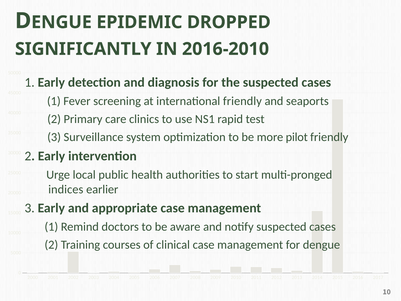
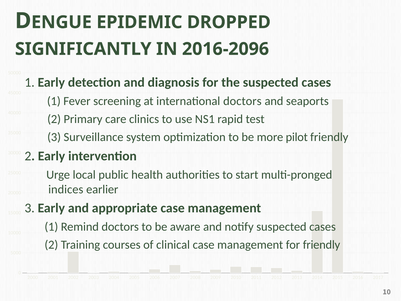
2016-2010: 2016-2010 -> 2016-2096 (226, 49)
international friendly: friendly -> doctors (242, 101)
for dengue: dengue -> friendly (322, 245)
